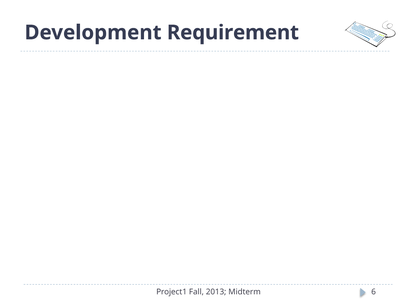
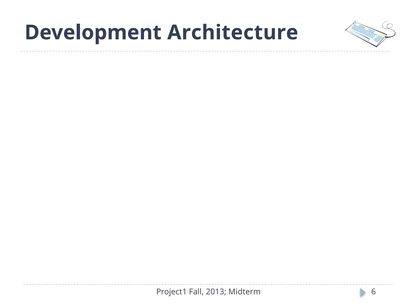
Requirement: Requirement -> Architecture (233, 33)
